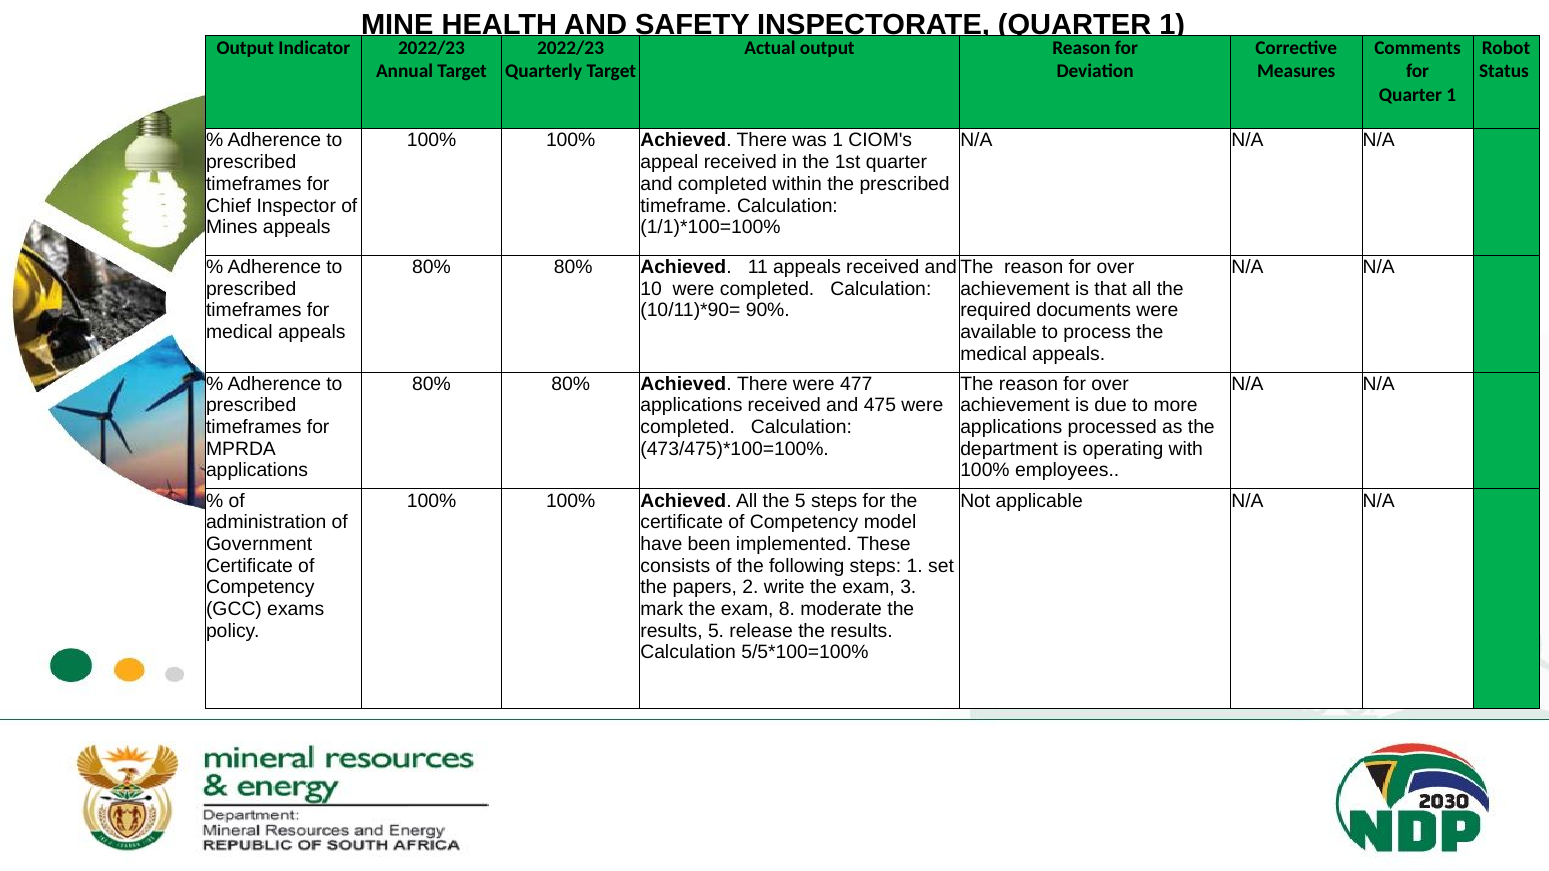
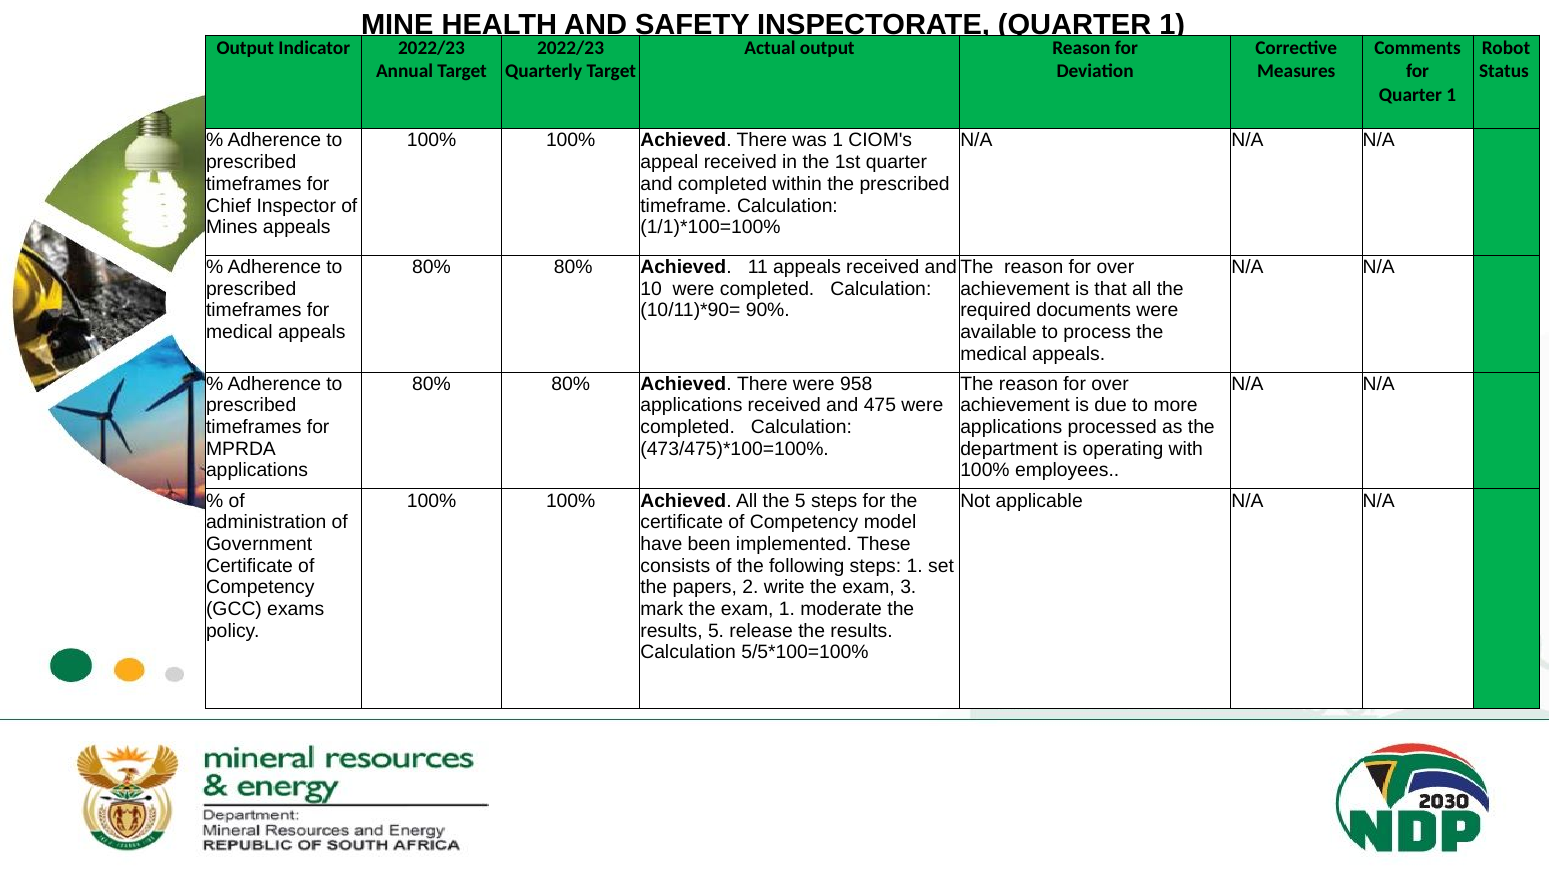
477: 477 -> 958 (856, 384)
exam 8: 8 -> 1 (787, 609)
